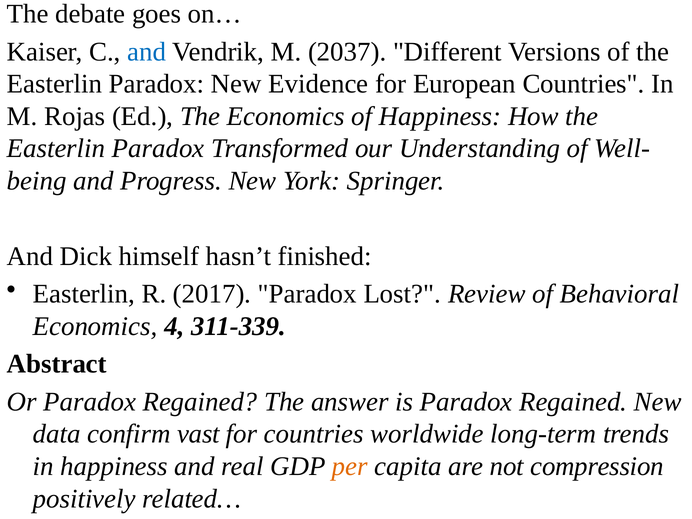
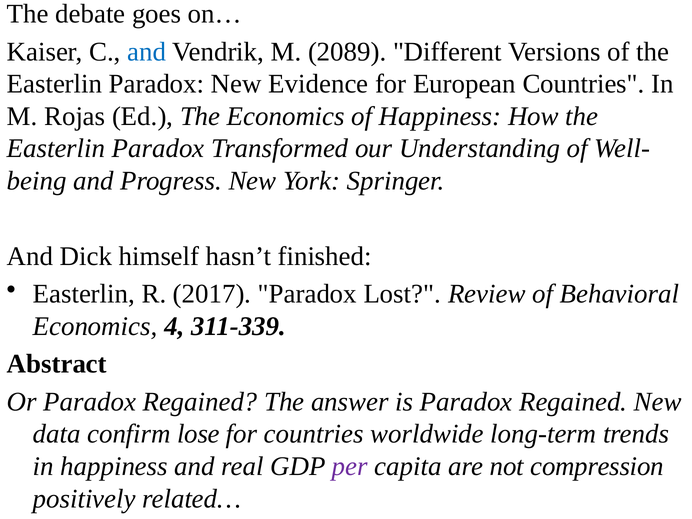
2037: 2037 -> 2089 (347, 52)
vast: vast -> lose (198, 434)
per colour: orange -> purple (350, 466)
